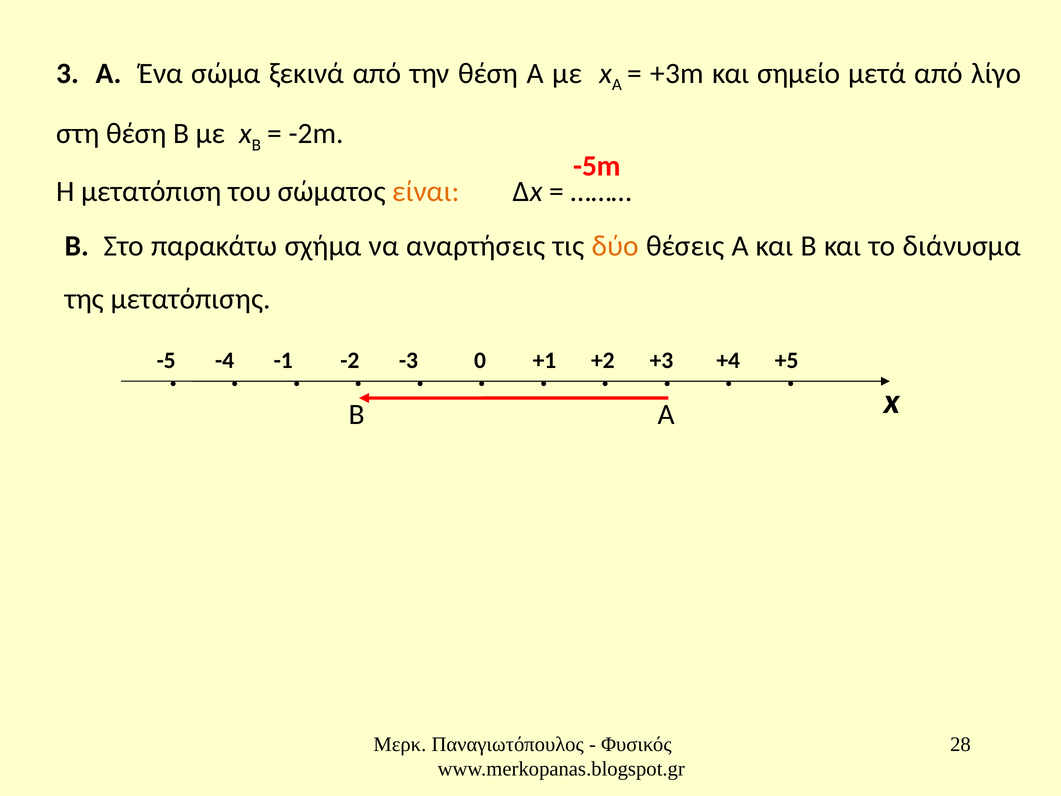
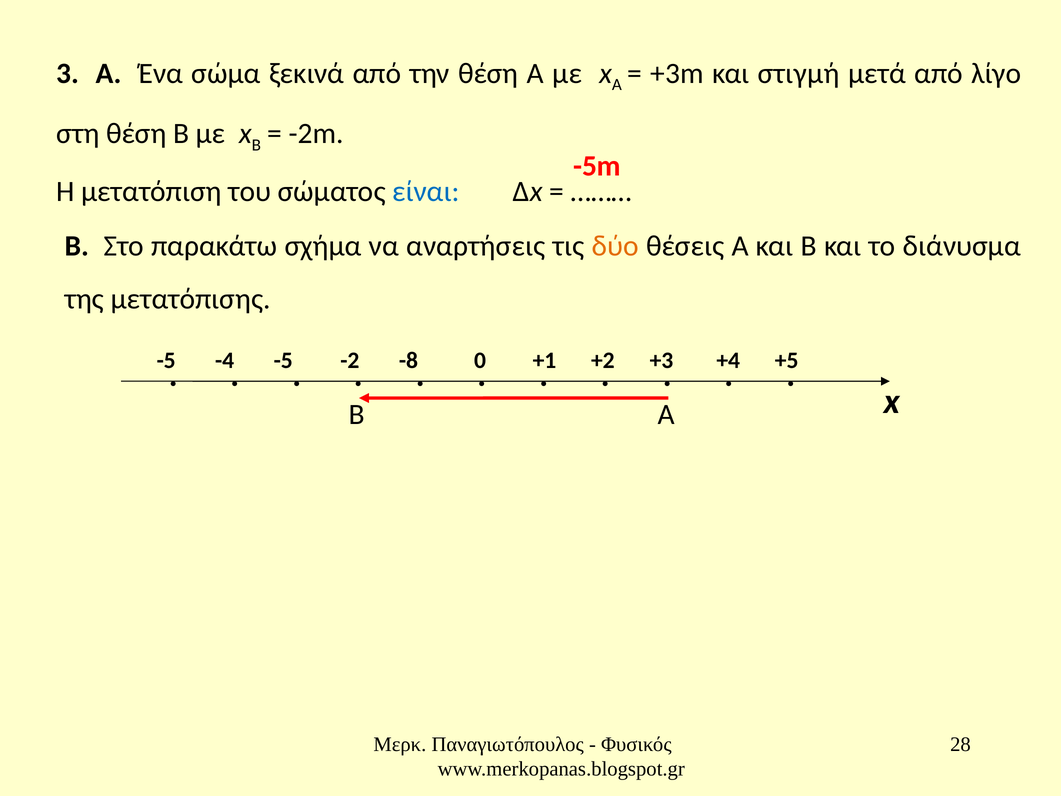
σημείο: σημείο -> στιγμή (799, 73)
είναι colour: orange -> blue (426, 192)
-1: -1 -> -5 (283, 360)
-3: -3 -> -8 (408, 360)
